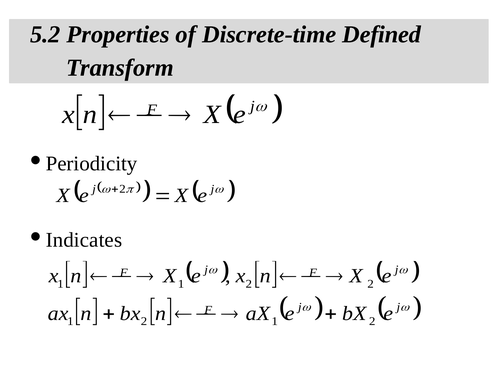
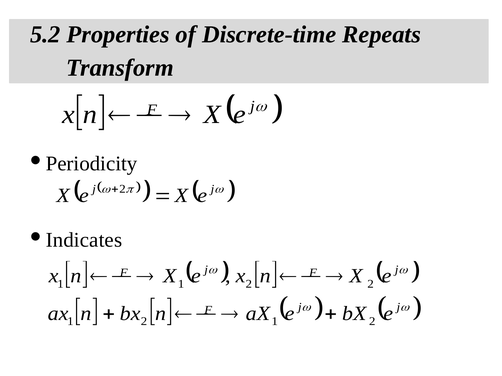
Defined: Defined -> Repeats (382, 34)
